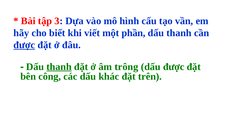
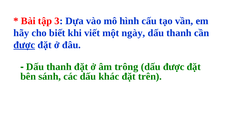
phần: phần -> ngày (133, 33)
thanh underline: present -> none (59, 67)
công: công -> sánh (50, 76)
